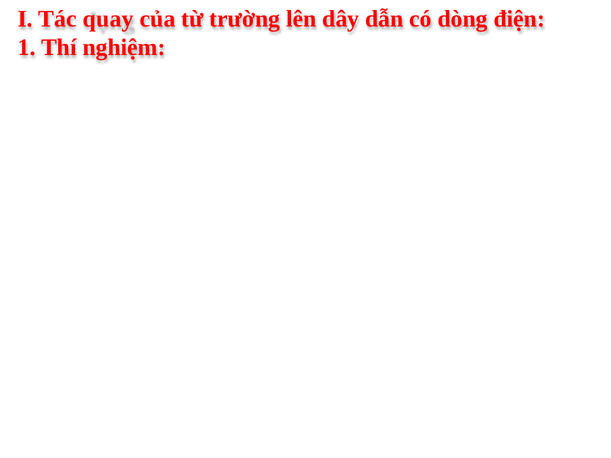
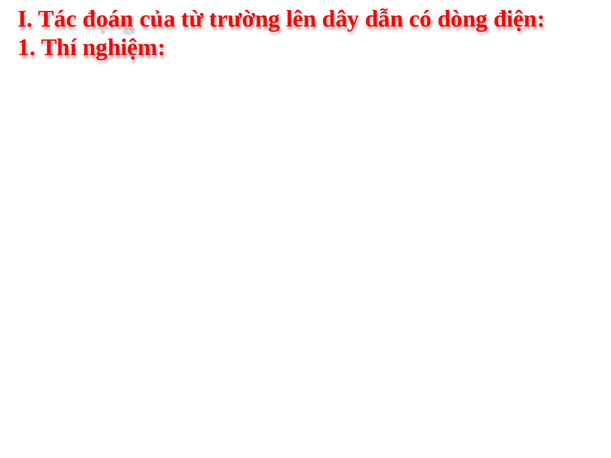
quay: quay -> đoán (108, 19)
